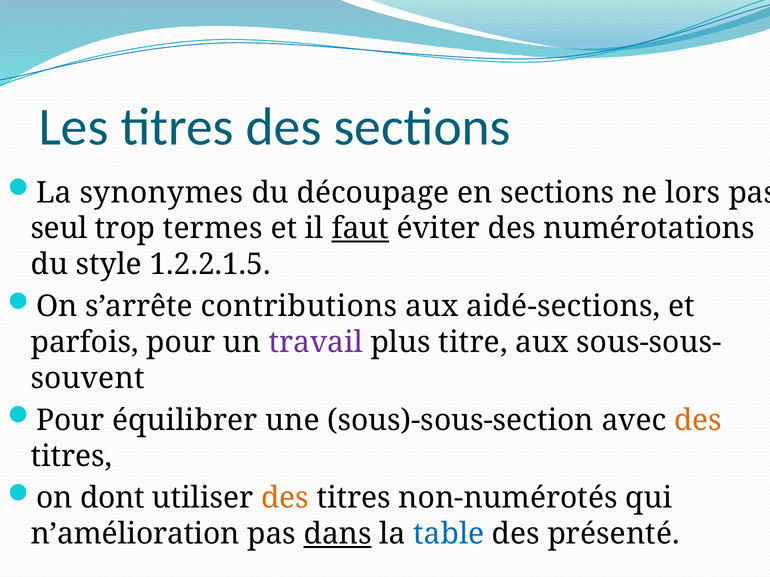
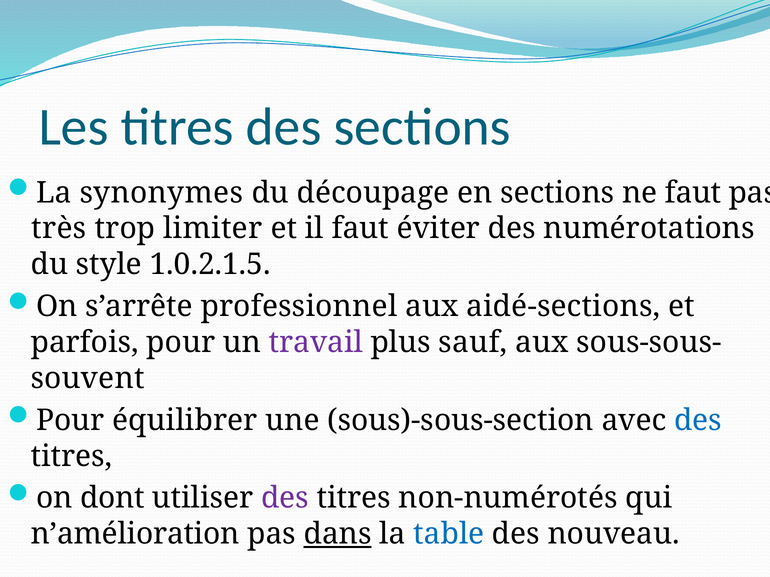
ne lors: lors -> faut (693, 193)
seul: seul -> très (59, 229)
termes: termes -> limiter (213, 229)
faut underline: present -> none (360, 229)
1.2.2.1.5: 1.2.2.1.5 -> 1.0.2.1.5 (210, 265)
contributions: contributions -> professionnel (299, 307)
titre: titre -> sauf (473, 343)
des colour: orange -> blue (698, 421)
des colour: orange -> purple (285, 498)
présenté: présenté -> nouveau (614, 534)
